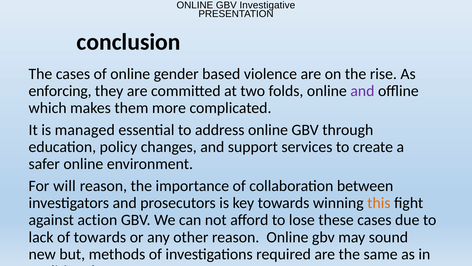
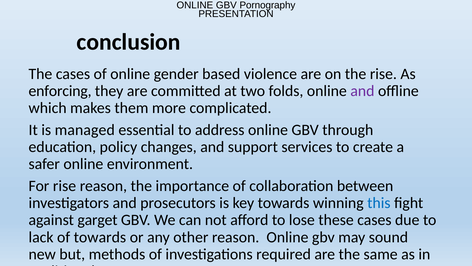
Investigative: Investigative -> Pornography (267, 5)
For will: will -> rise (65, 186)
this colour: orange -> blue (379, 203)
action: action -> garget (97, 220)
